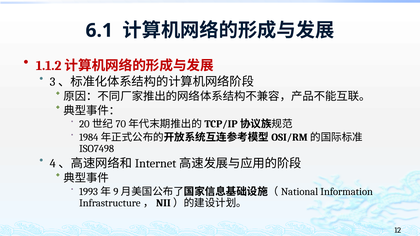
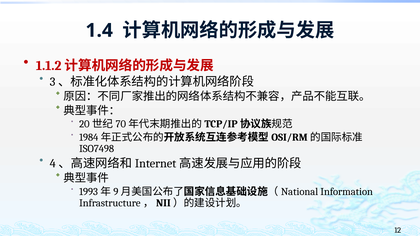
6.1: 6.1 -> 1.4 (99, 30)
